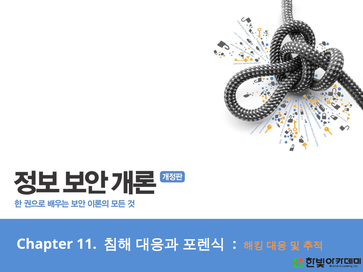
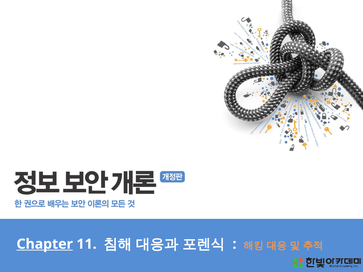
Chapter underline: none -> present (45, 244)
